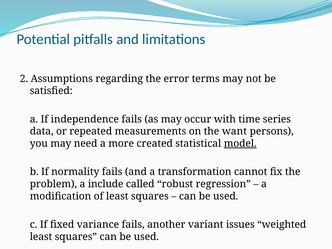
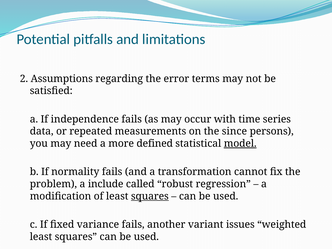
want: want -> since (234, 131)
created: created -> defined (155, 144)
squares underline: none -> present (150, 196)
